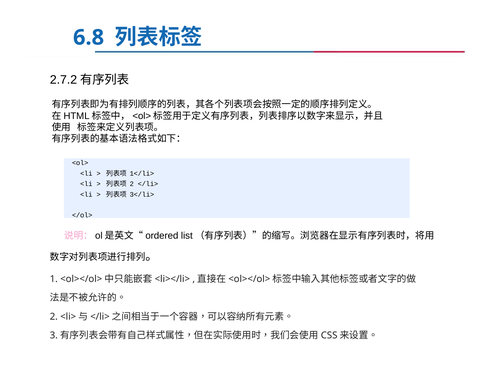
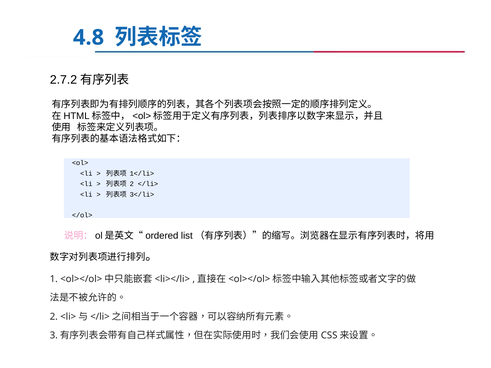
6.8: 6.8 -> 4.8 (89, 37)
